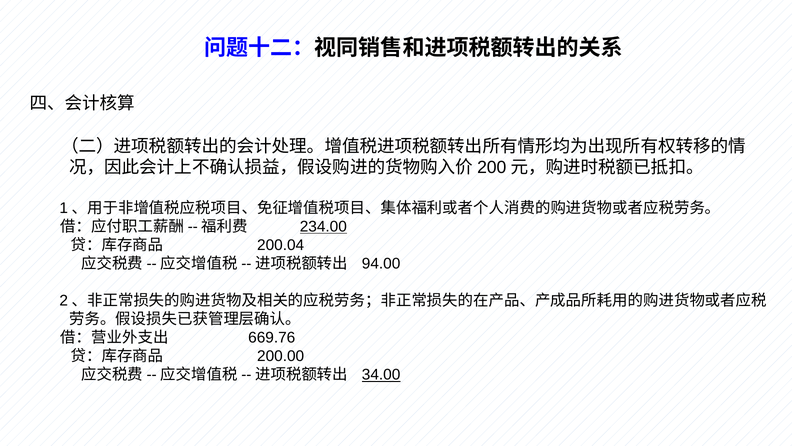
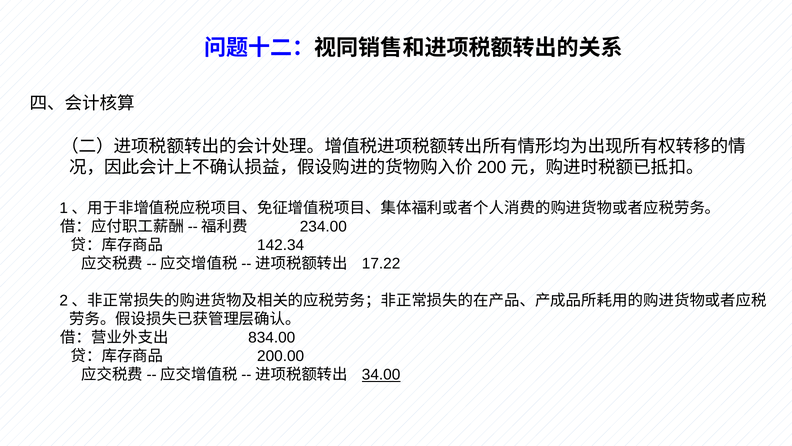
234.00 underline: present -> none (323, 226)
200.04: 200.04 -> 142.34 (281, 245)
94.00: 94.00 -> 17.22 (381, 263)
669.76: 669.76 -> 834.00 (272, 337)
